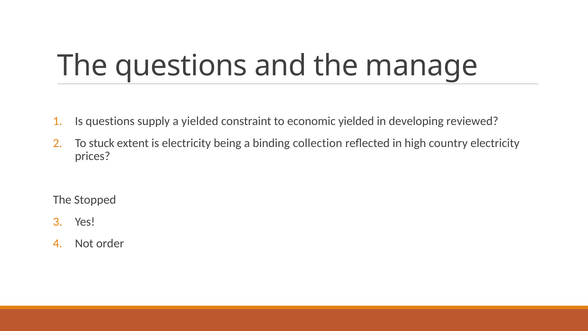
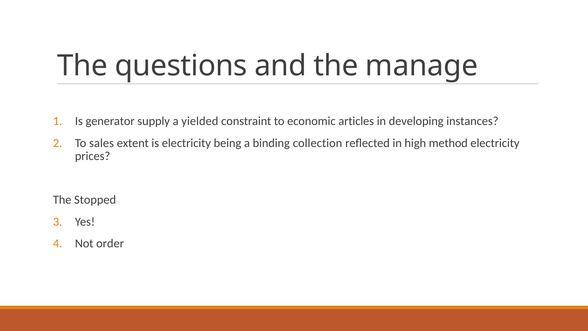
Is questions: questions -> generator (110, 121)
economic yielded: yielded -> articles (356, 121)
reviewed: reviewed -> instances (472, 121)
stuck: stuck -> sales (102, 143)
country: country -> method (448, 143)
